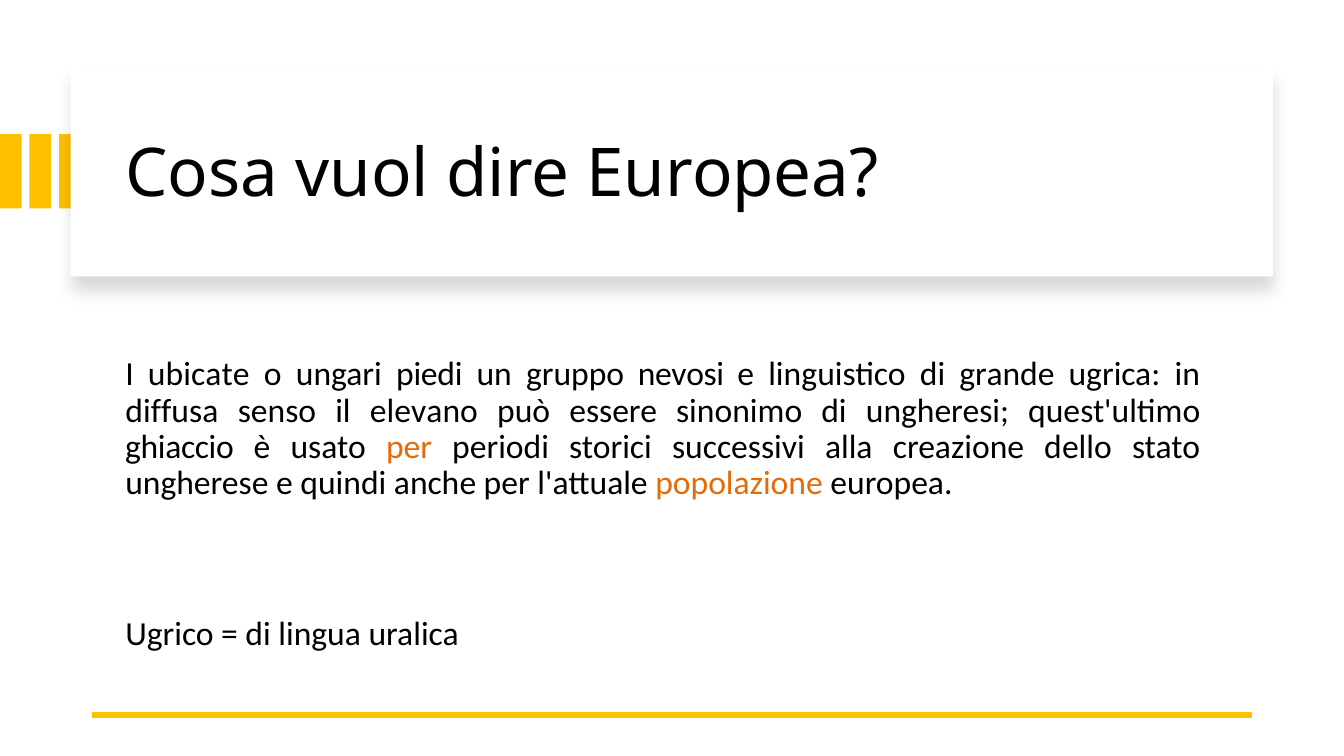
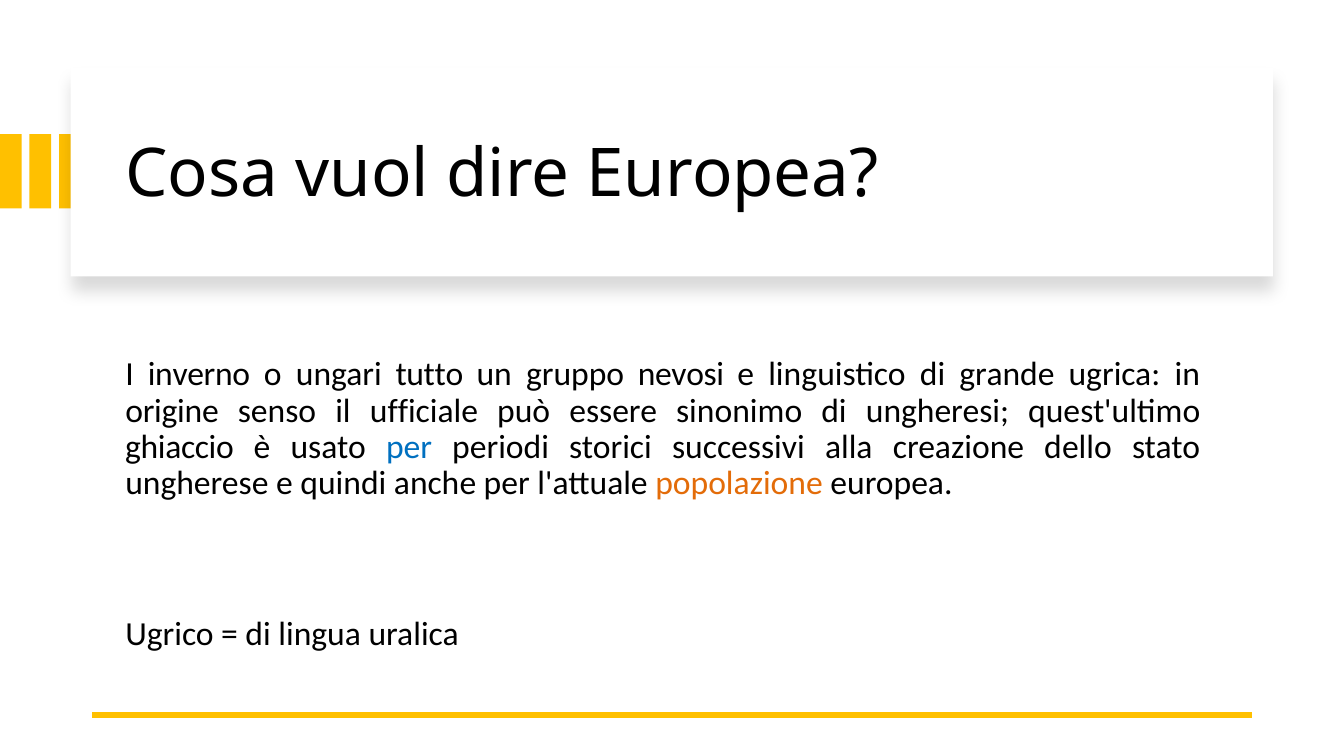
ubicate: ubicate -> inverno (199, 375)
piedi: piedi -> tutto (429, 375)
diffusa: diffusa -> origine (172, 411)
elevano: elevano -> ufficiale (424, 411)
per colour: orange -> blue (409, 447)
